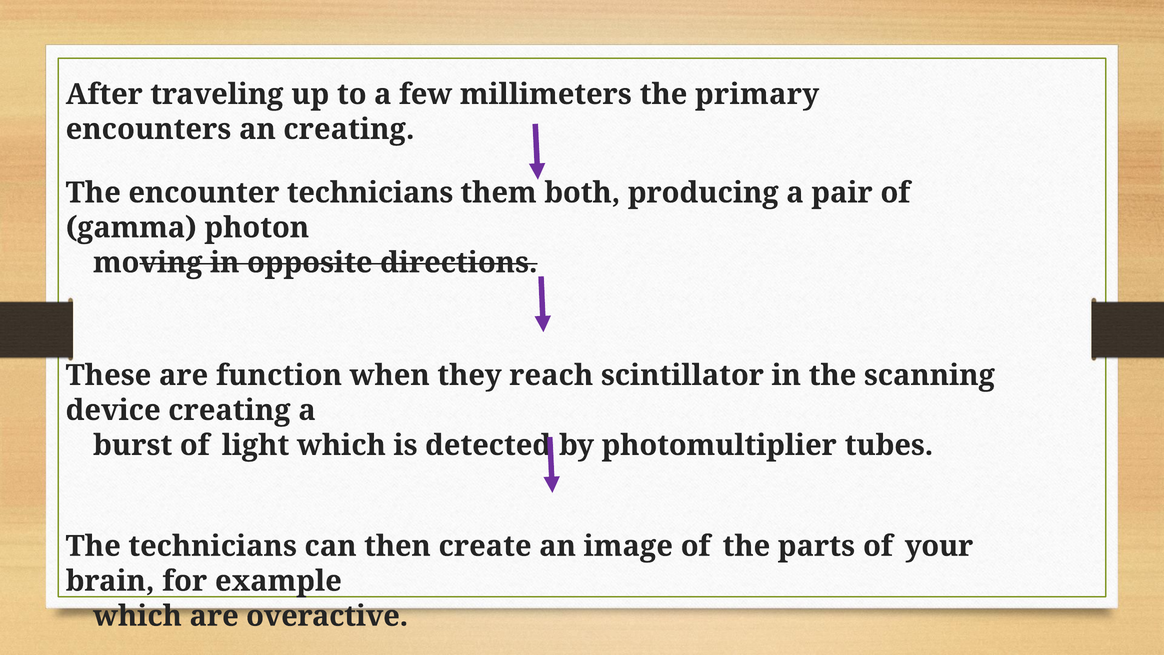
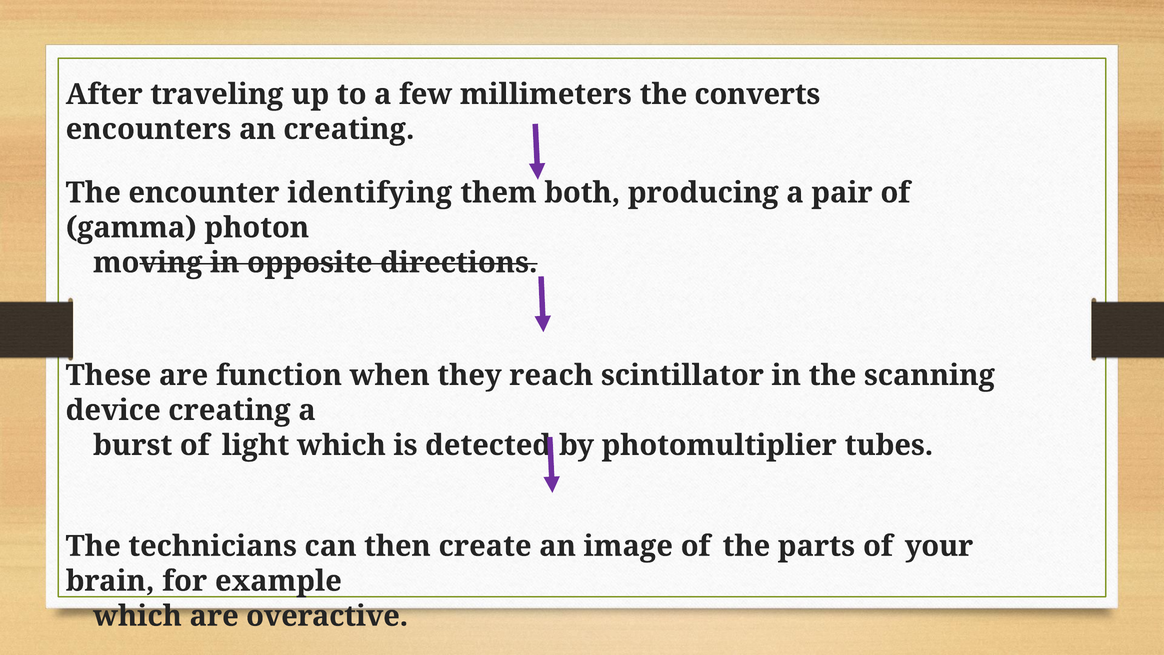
primary: primary -> converts (757, 94)
encounter technicians: technicians -> identifying (370, 193)
